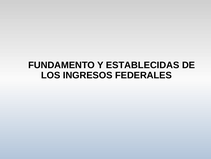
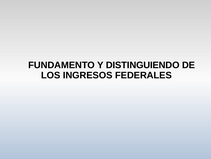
ESTABLECIDAS: ESTABLECIDAS -> DISTINGUIENDO (143, 65)
